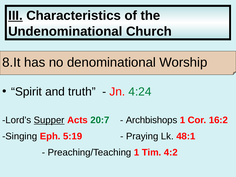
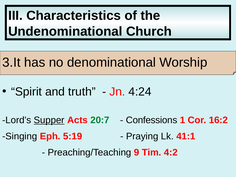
III underline: present -> none (15, 16)
8.It: 8.It -> 3.It (11, 62)
4:24 colour: green -> black (140, 92)
Archbishops: Archbishops -> Confessions (152, 120)
48:1: 48:1 -> 41:1 (186, 136)
Preaching/Teaching 1: 1 -> 9 (137, 153)
